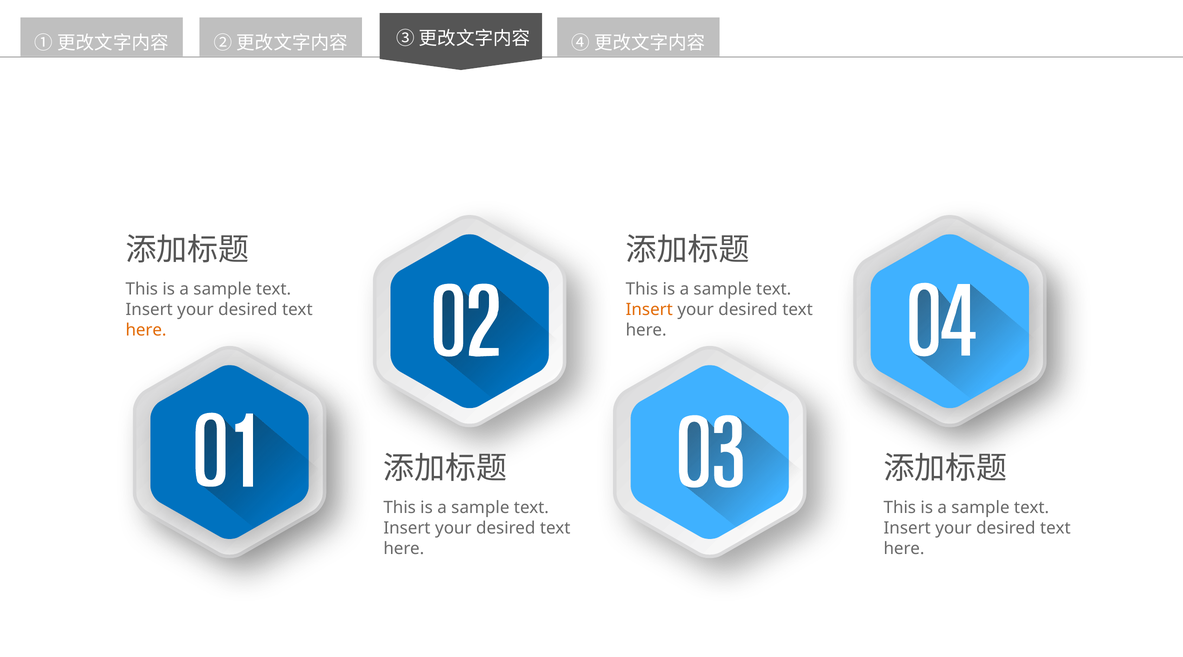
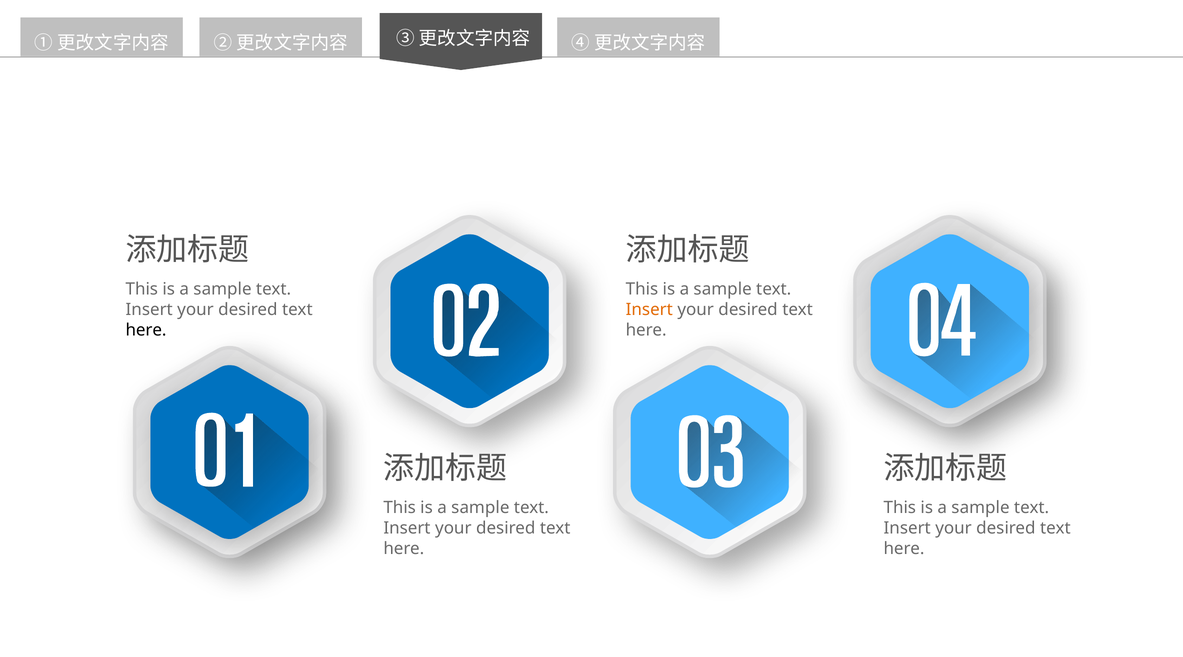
here colour: orange -> black (146, 330)
